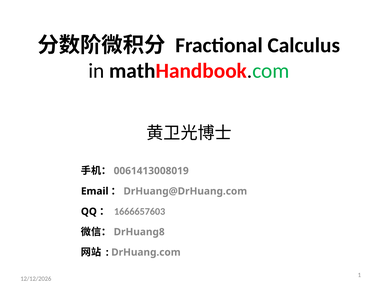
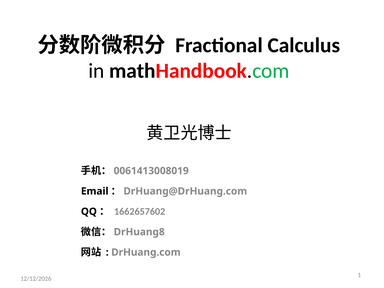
1666657603: 1666657603 -> 1662657602 (140, 212)
